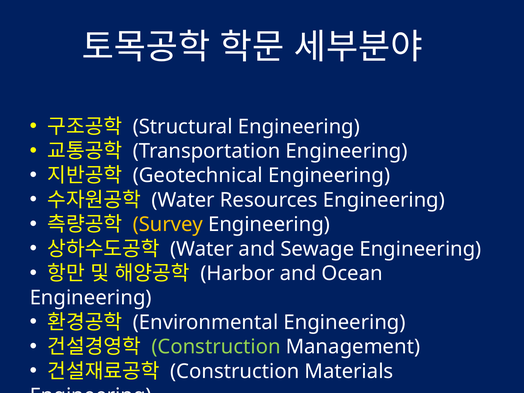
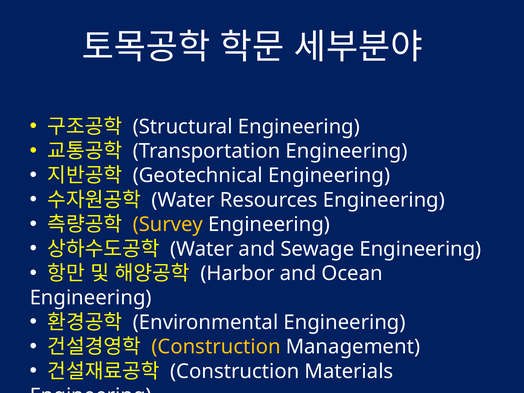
Construction colour: light green -> yellow (216, 347)
